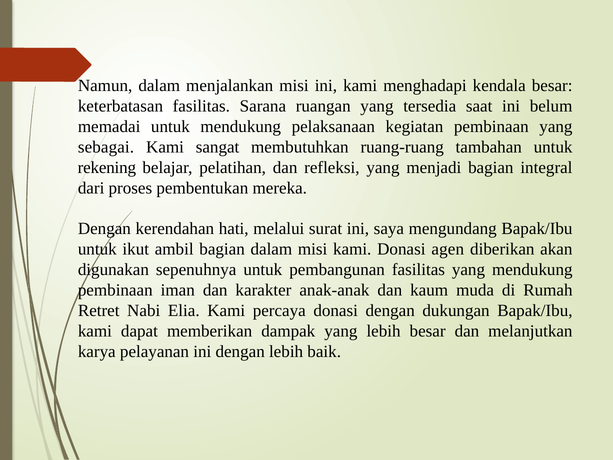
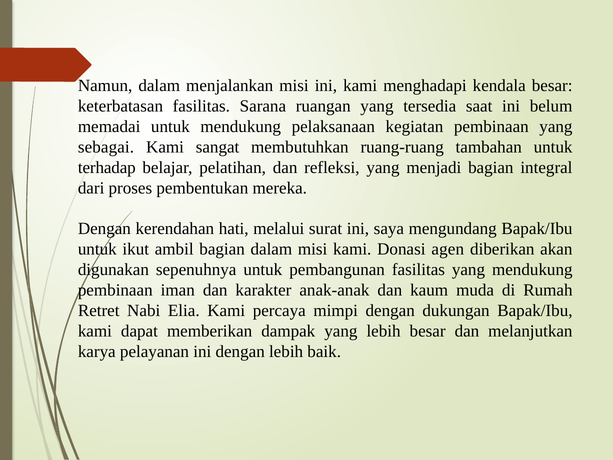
rekening: rekening -> terhadap (107, 167)
percaya donasi: donasi -> mimpi (336, 310)
